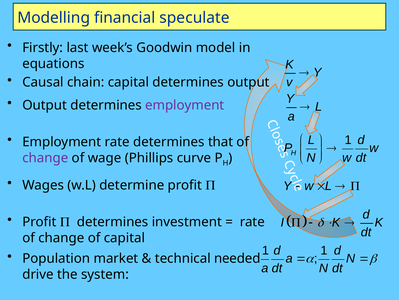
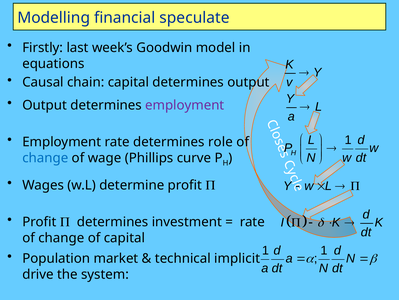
that: that -> role (220, 142)
change colour: purple -> blue (45, 158)
needed: needed -> implicit (237, 258)
